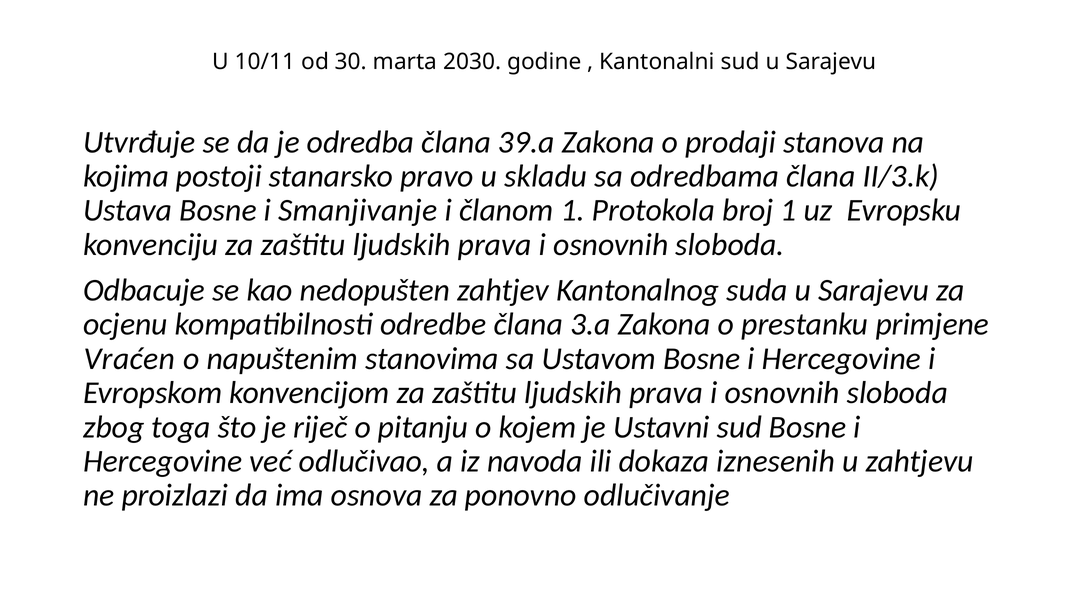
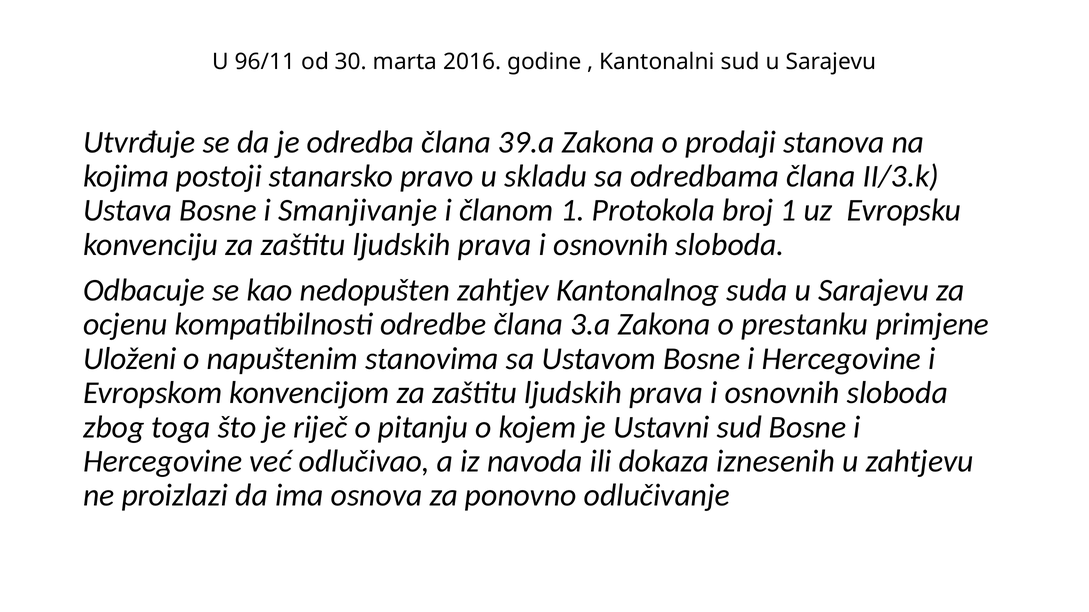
10/11: 10/11 -> 96/11 (265, 62)
2030: 2030 -> 2016 (472, 62)
Vraćen: Vraćen -> Uloženi (130, 359)
